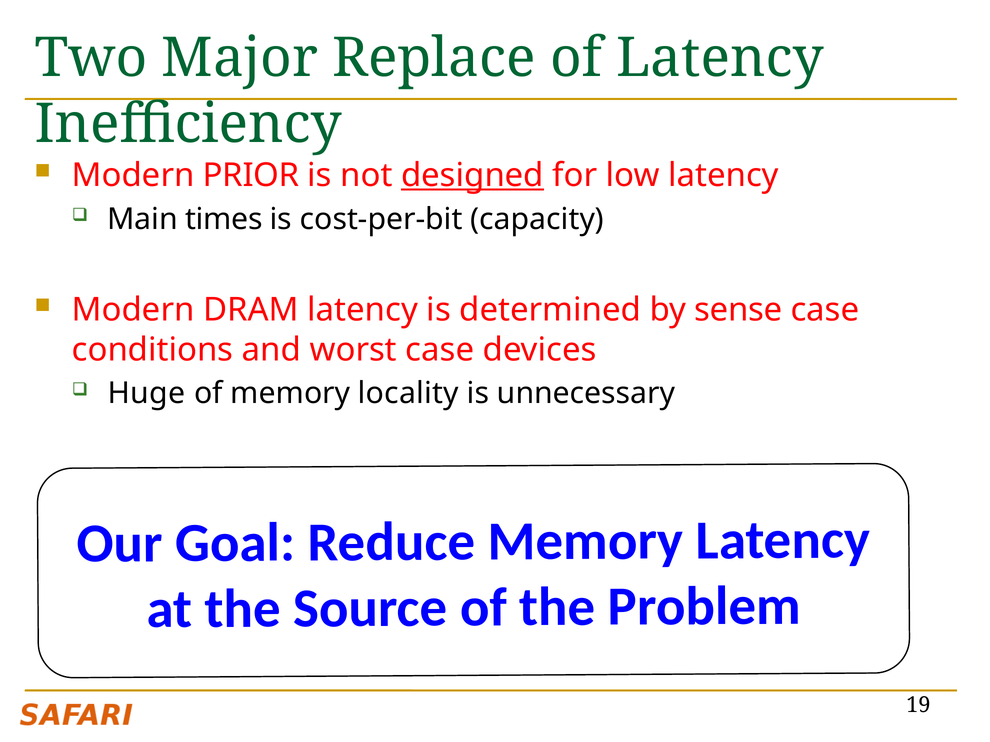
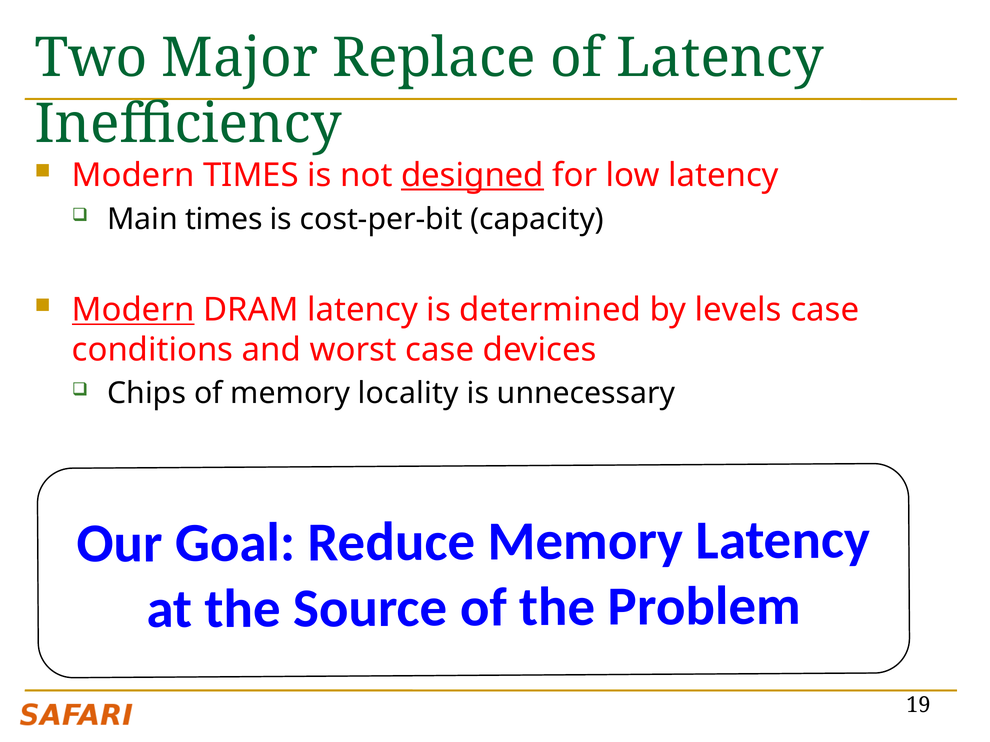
Modern PRIOR: PRIOR -> TIMES (251, 176)
Modern underline: none -> present (133, 310)
sense: sense -> levels (738, 310)
Huge: Huge -> Chips (147, 394)
